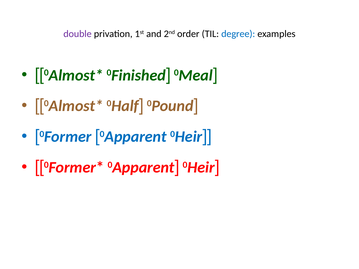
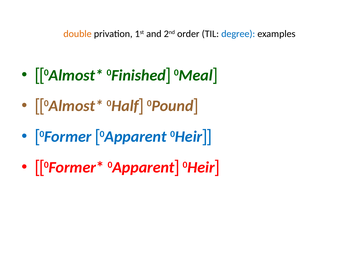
double colour: purple -> orange (78, 34)
